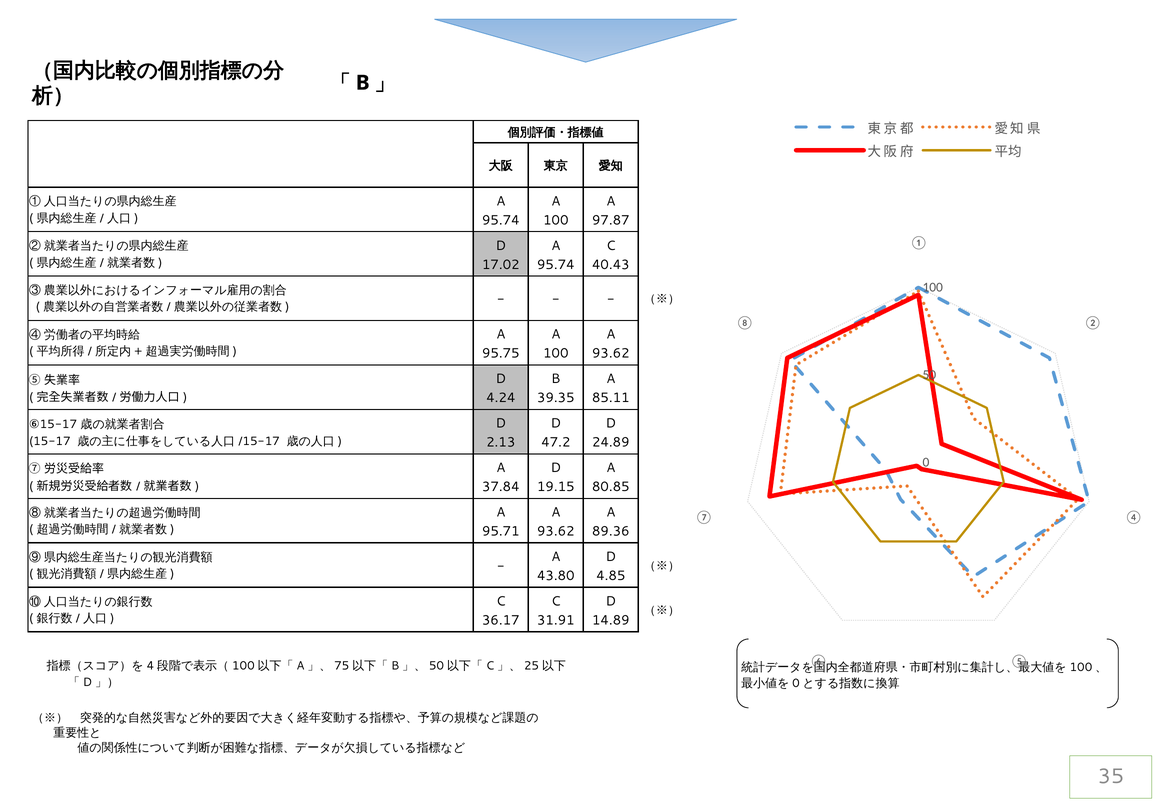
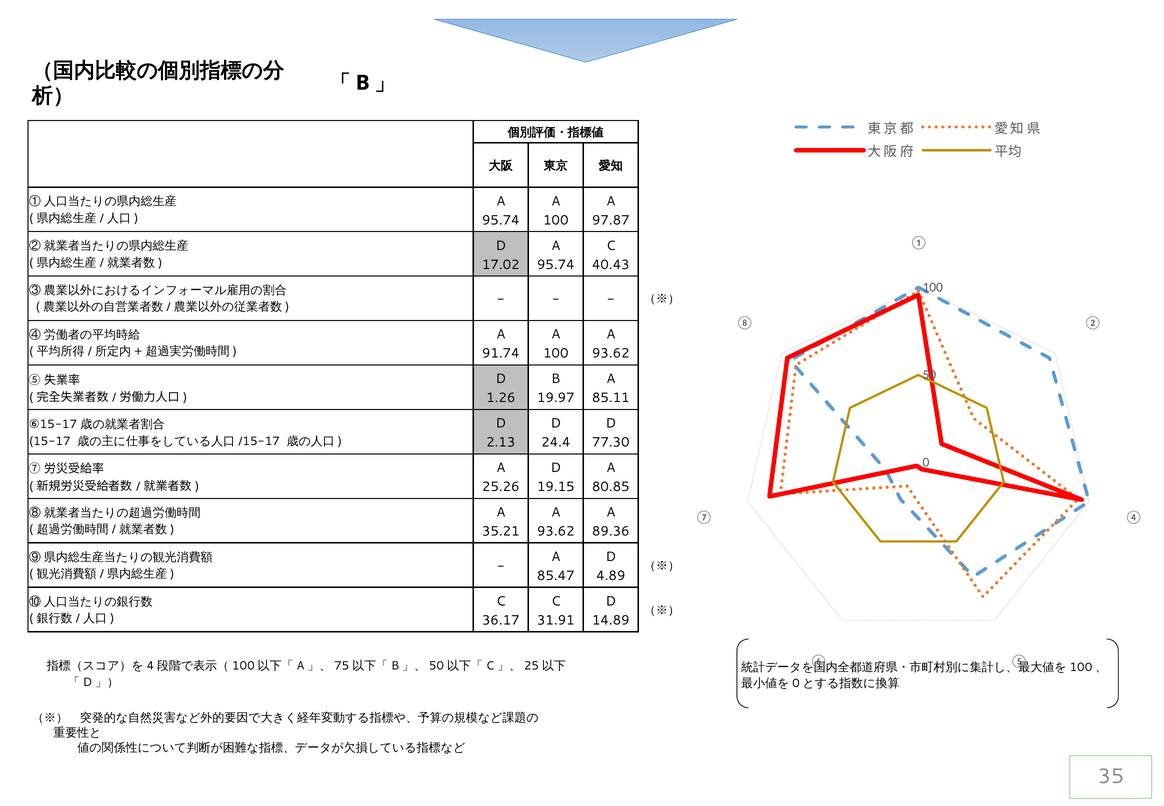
95.75: 95.75 -> 91.74 (501, 353)
4.24: 4.24 -> 1.26 (501, 398)
39.35: 39.35 -> 19.97 (556, 398)
47.2: 47.2 -> 24.4 (556, 442)
24.89: 24.89 -> 77.30 (611, 442)
37.84: 37.84 -> 25.26 (501, 487)
95.71: 95.71 -> 35.21 (501, 531)
43.80: 43.80 -> 85.47 (556, 576)
4.85: 4.85 -> 4.89 (611, 576)
